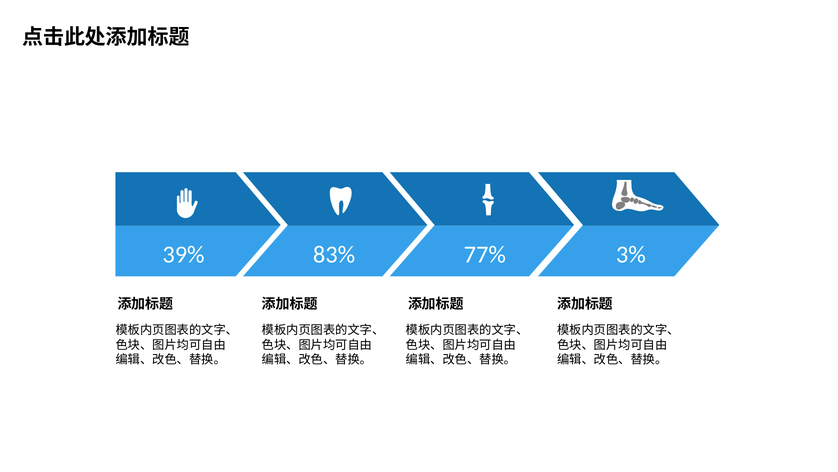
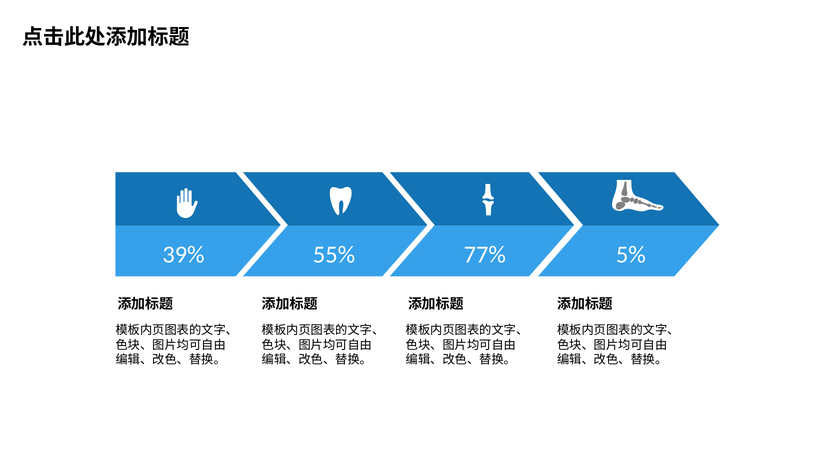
83%: 83% -> 55% (334, 254)
3%: 3% -> 5% (631, 254)
